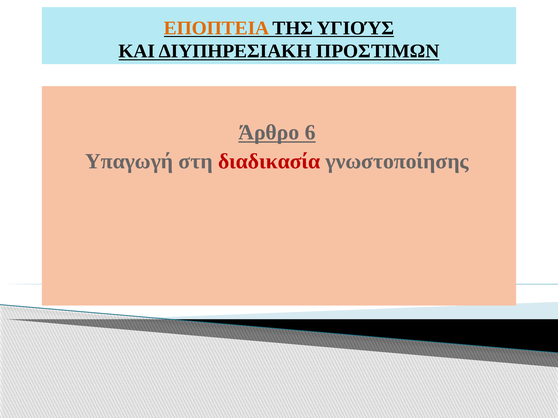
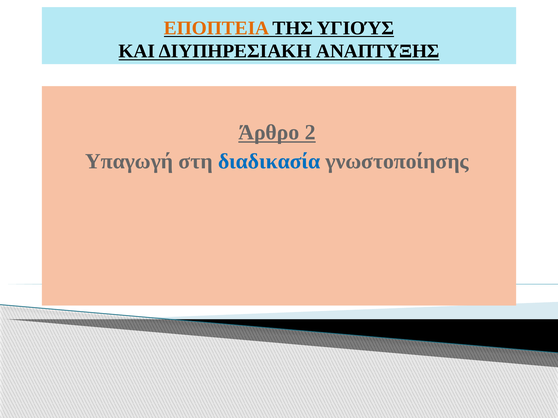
ΠΡΟΣΤΙΜΩΝ: ΠΡΟΣΤΙΜΩΝ -> ΑΝΑΠΤΥΞΗΣ (378, 51)
6: 6 -> 2 (310, 133)
διαδικασία colour: red -> blue (269, 162)
